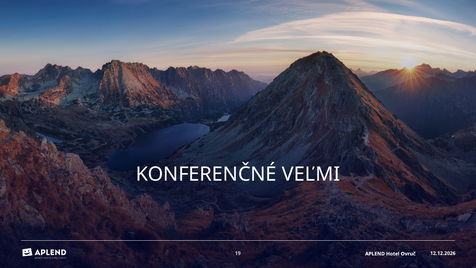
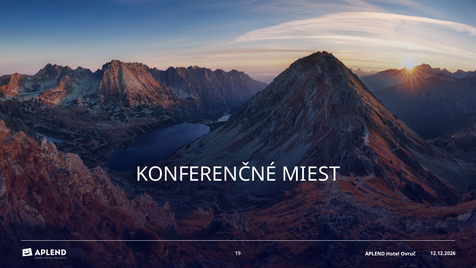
VEĽMI: VEĽMI -> MIEST (311, 174)
